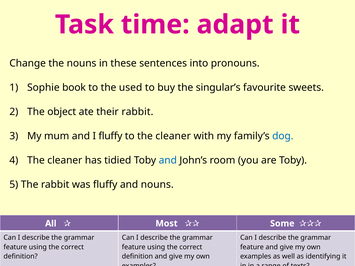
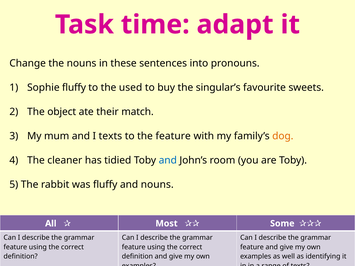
Sophie book: book -> fluffy (74, 88)
their rabbit: rabbit -> match (137, 112)
I fluffy: fluffy -> texts (110, 136)
to the cleaner: cleaner -> feature (173, 136)
dog colour: blue -> orange (283, 136)
